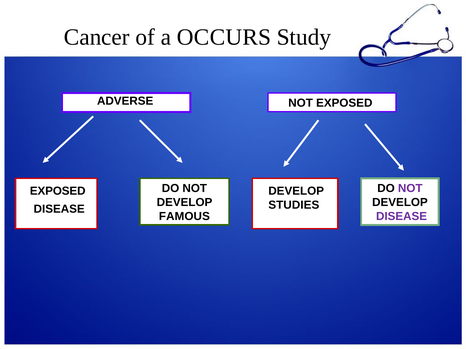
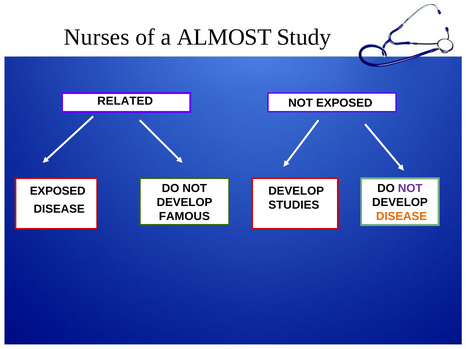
Cancer: Cancer -> Nurses (97, 37)
OCCURS: OCCURS -> ALMOST (224, 37)
ADVERSE: ADVERSE -> RELATED (125, 101)
DISEASE colour: purple -> orange (402, 217)
